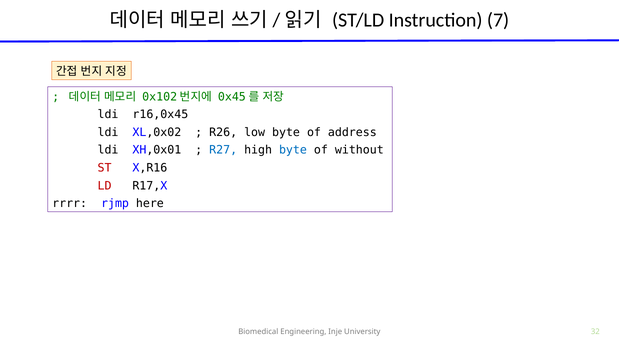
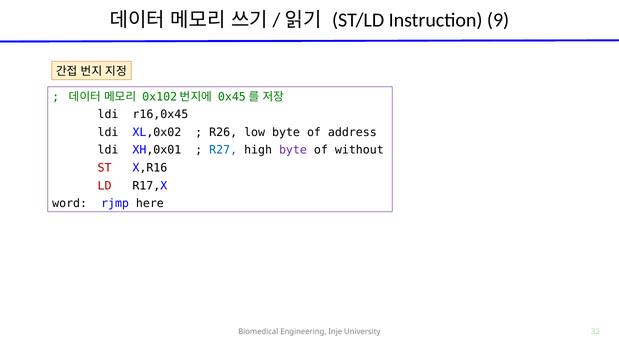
7: 7 -> 9 (498, 20)
byte colour: blue -> purple (293, 150)
rrrr: rrrr -> word (70, 204)
